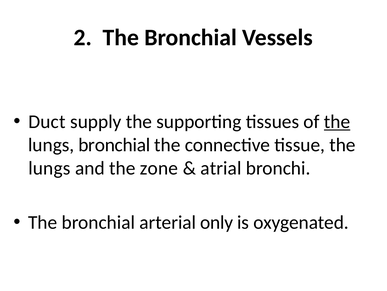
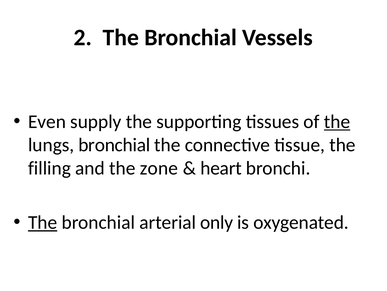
Duct: Duct -> Even (47, 121)
lungs: lungs -> filling (49, 168)
atrial: atrial -> heart (221, 168)
The underline: none -> present (43, 222)
